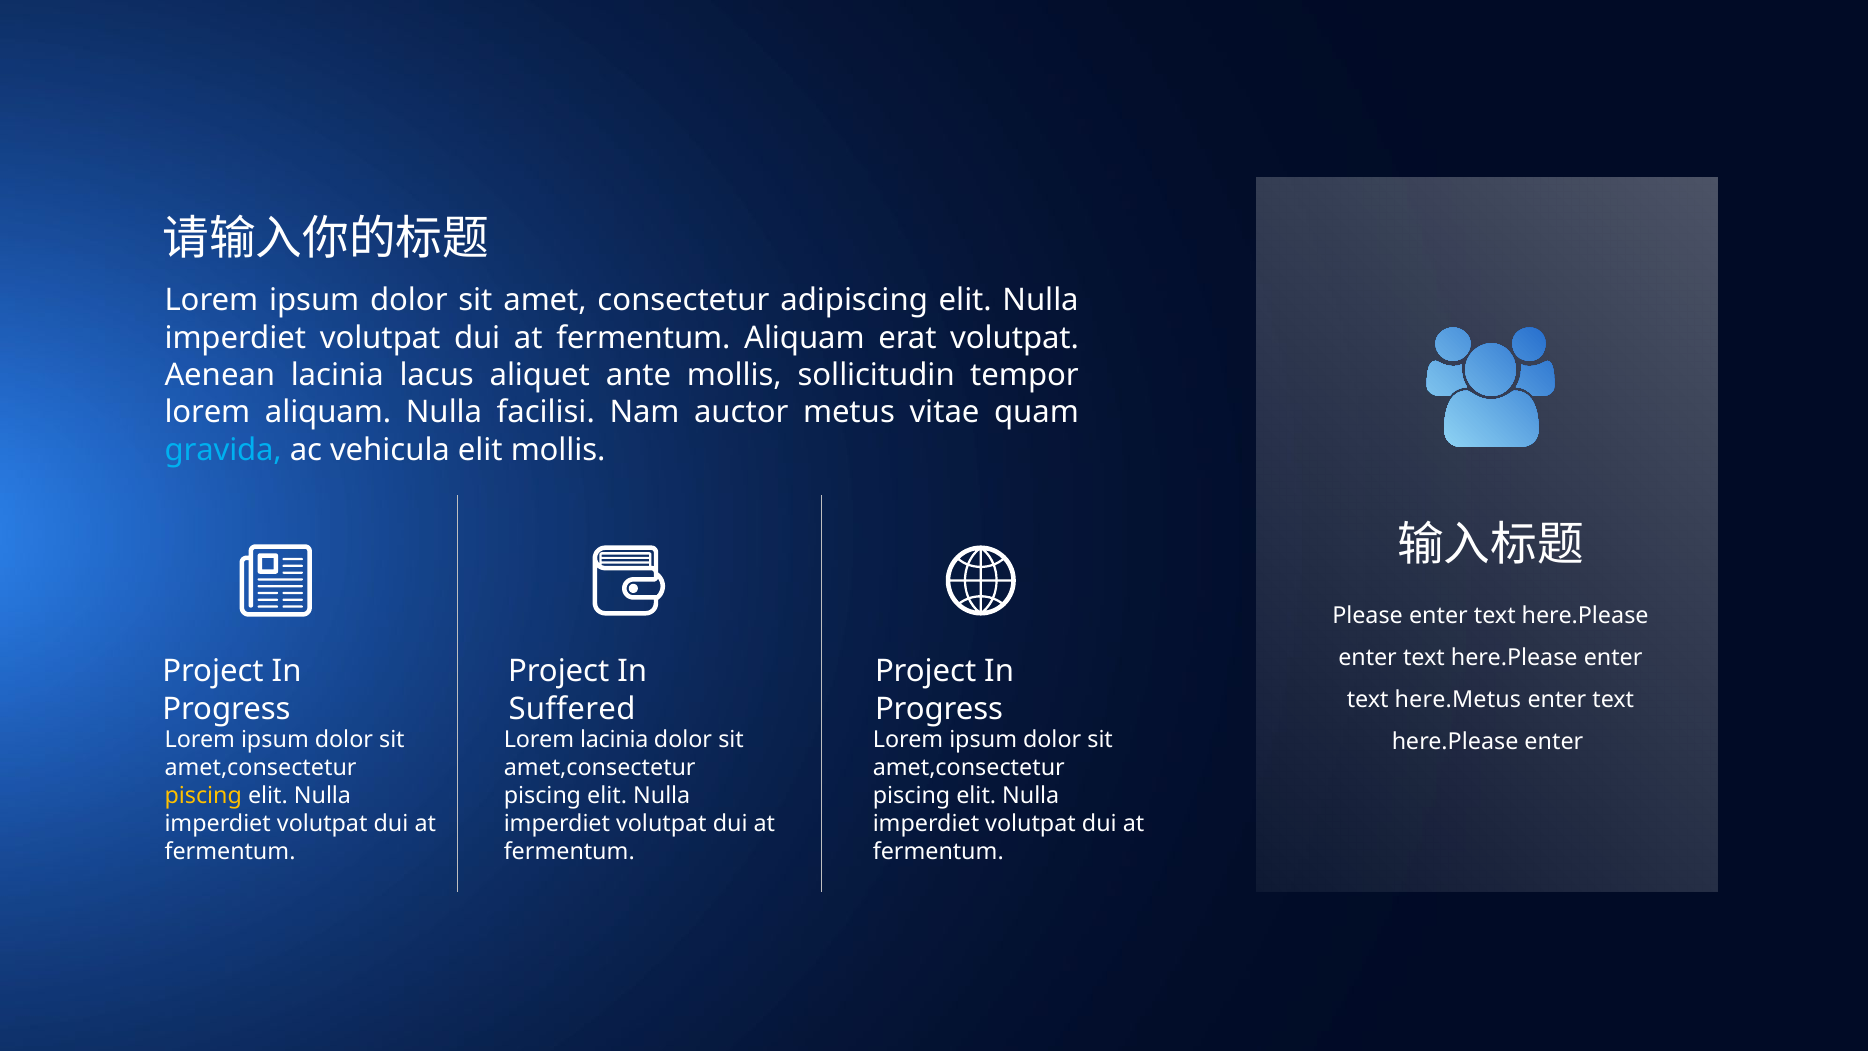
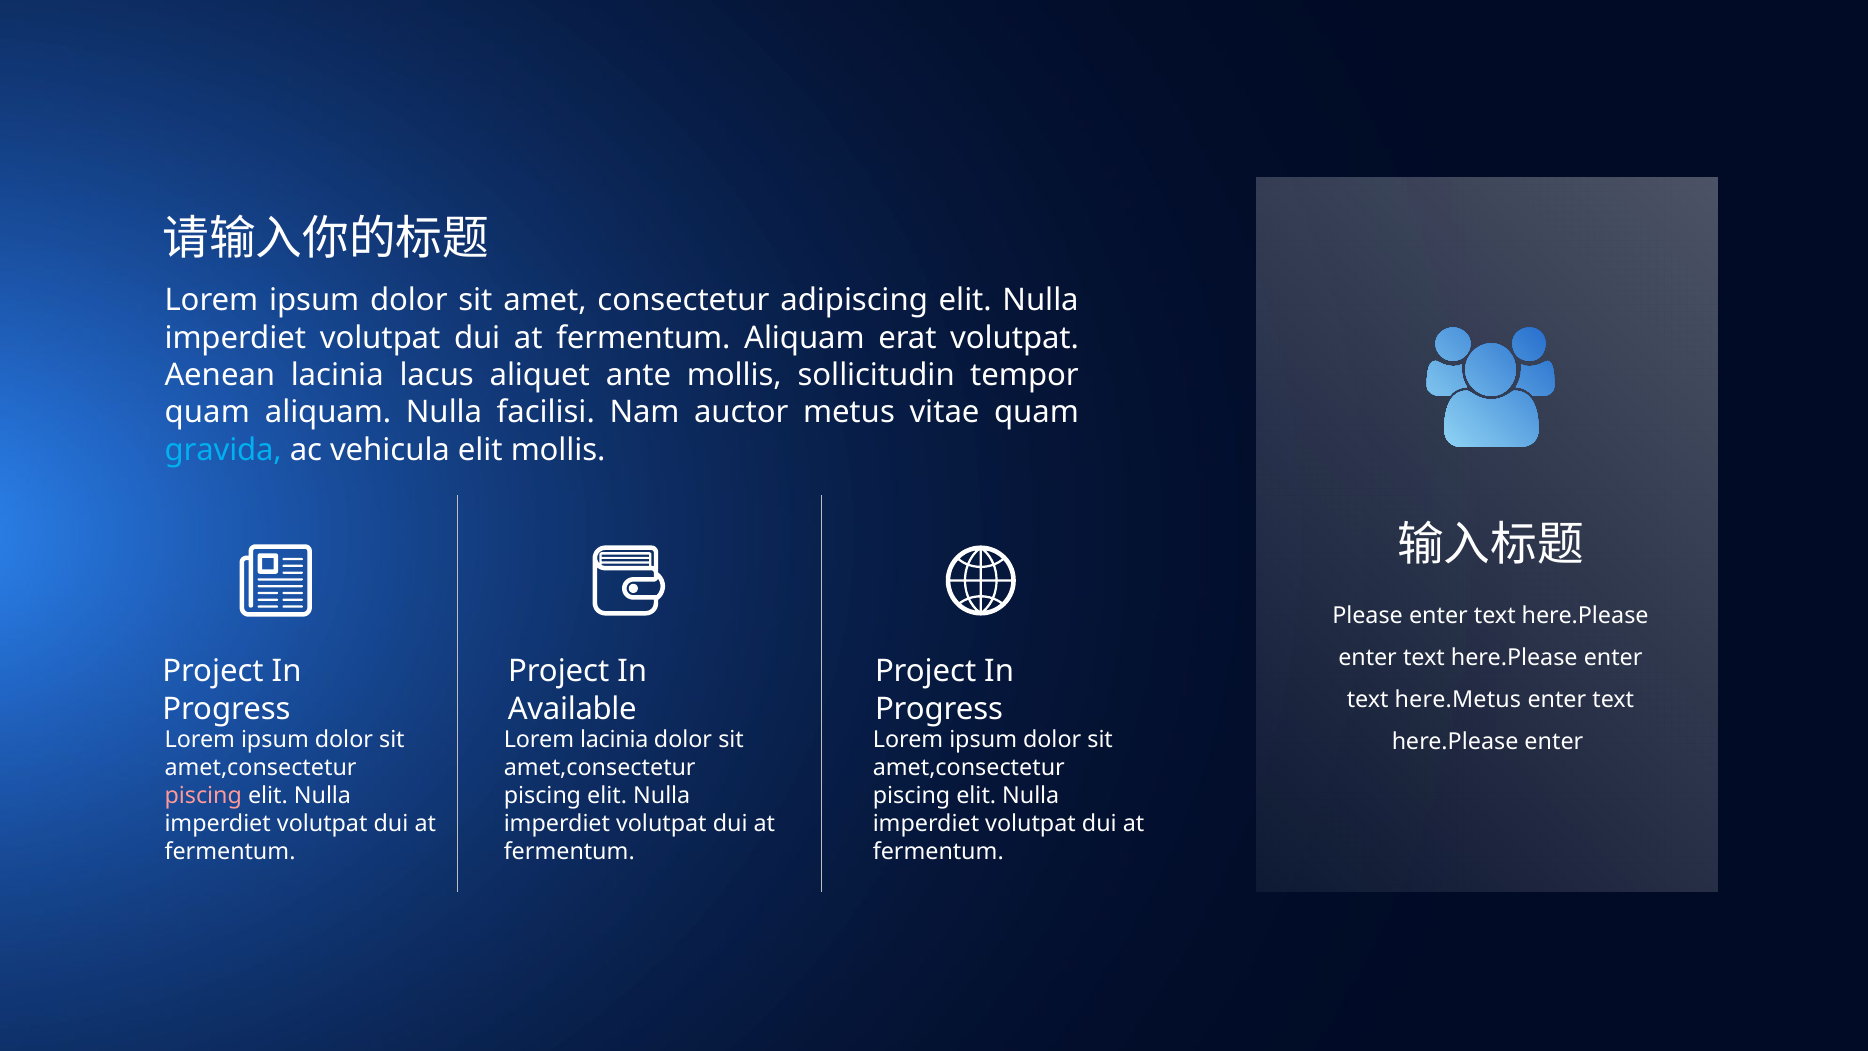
lorem: lorem -> quam (207, 413)
Suffered: Suffered -> Available (572, 709)
piscing colour: yellow -> pink (203, 796)
